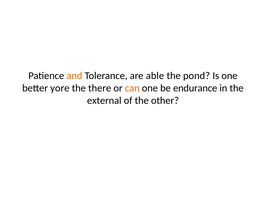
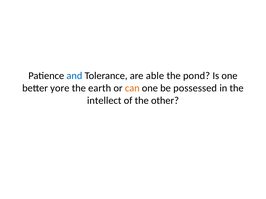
and colour: orange -> blue (74, 76)
there: there -> earth (100, 88)
endurance: endurance -> possessed (195, 88)
external: external -> intellect (104, 101)
